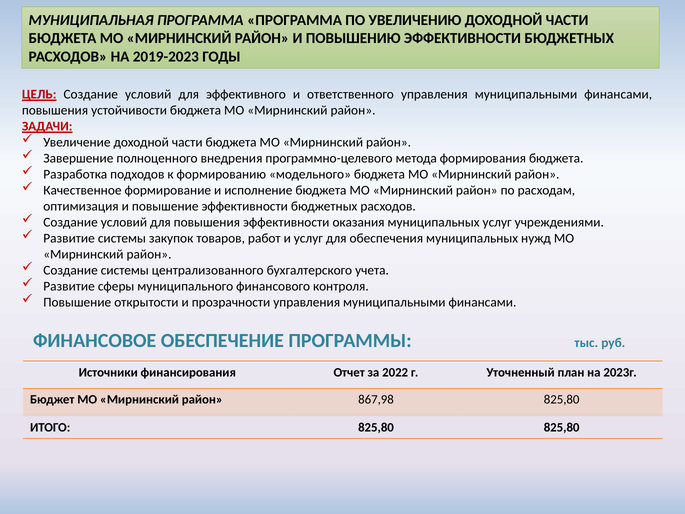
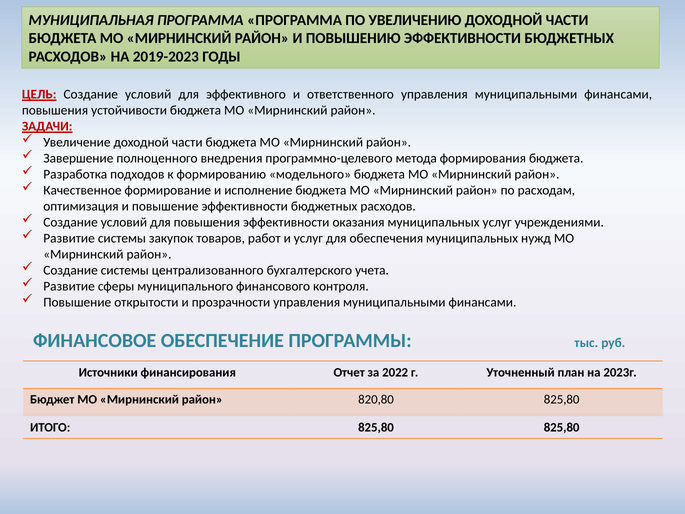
867,98: 867,98 -> 820,80 (376, 400)
